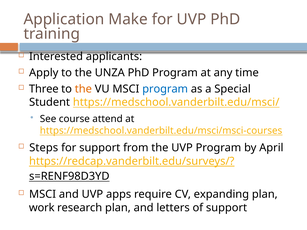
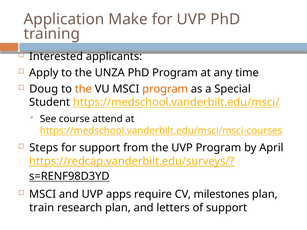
Three: Three -> Doug (44, 89)
program colour: blue -> orange (165, 89)
expanding: expanding -> milestones (221, 195)
work: work -> train (42, 208)
